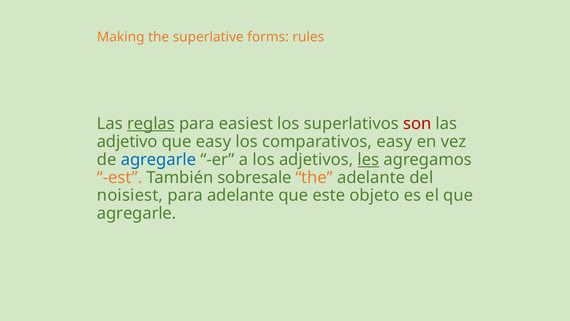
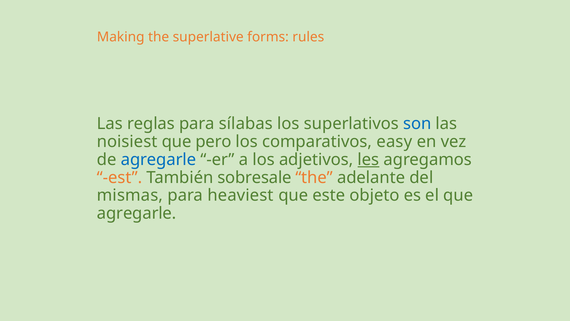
reglas underline: present -> none (151, 124)
easiest: easiest -> sílabas (246, 124)
son colour: red -> blue (417, 124)
adjetivo: adjetivo -> noisiest (127, 141)
que easy: easy -> pero (214, 141)
noisiest: noisiest -> mismas (130, 195)
para adelante: adelante -> heaviest (241, 195)
